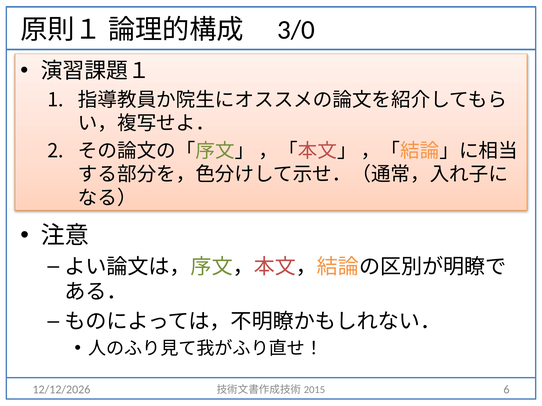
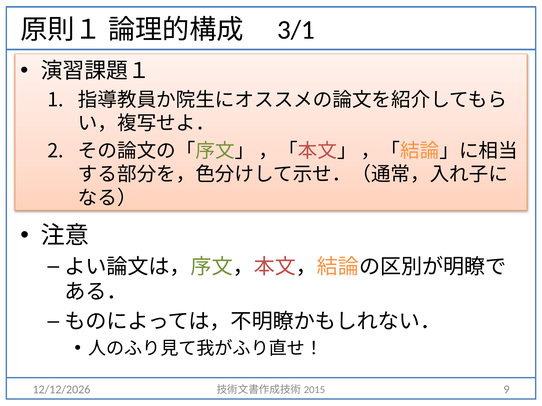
3/0: 3/0 -> 3/1 (296, 30)
6: 6 -> 9 (506, 390)
